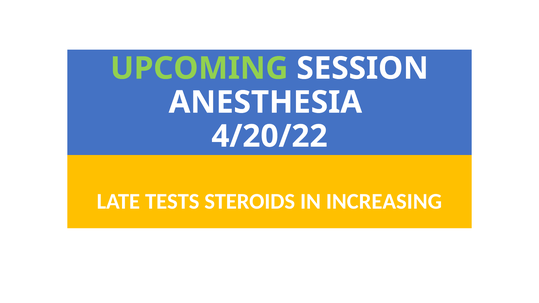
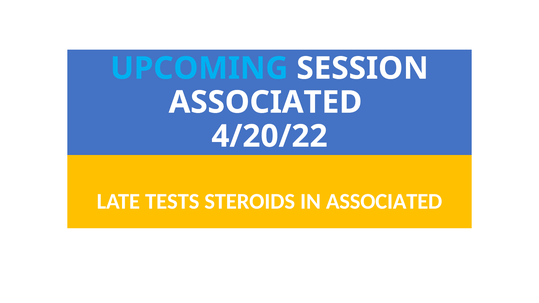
UPCOMING colour: light green -> light blue (199, 68)
ANESTHESIA: ANESTHESIA -> ASSOCIATED (265, 102)
IN INCREASING: INCREASING -> ASSOCIATED (384, 202)
